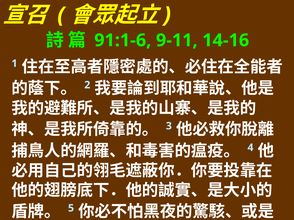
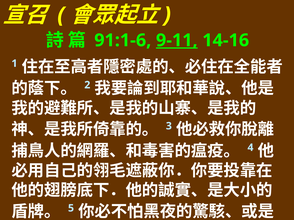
9-11 underline: none -> present (177, 40)
